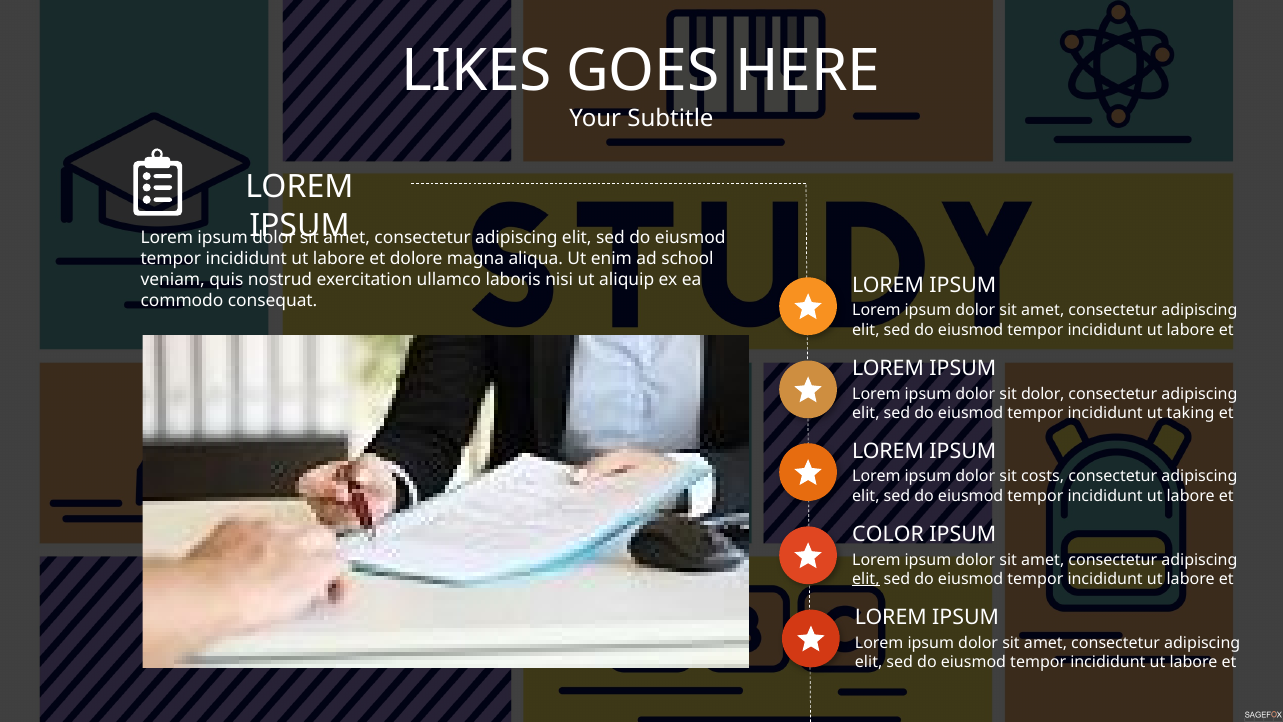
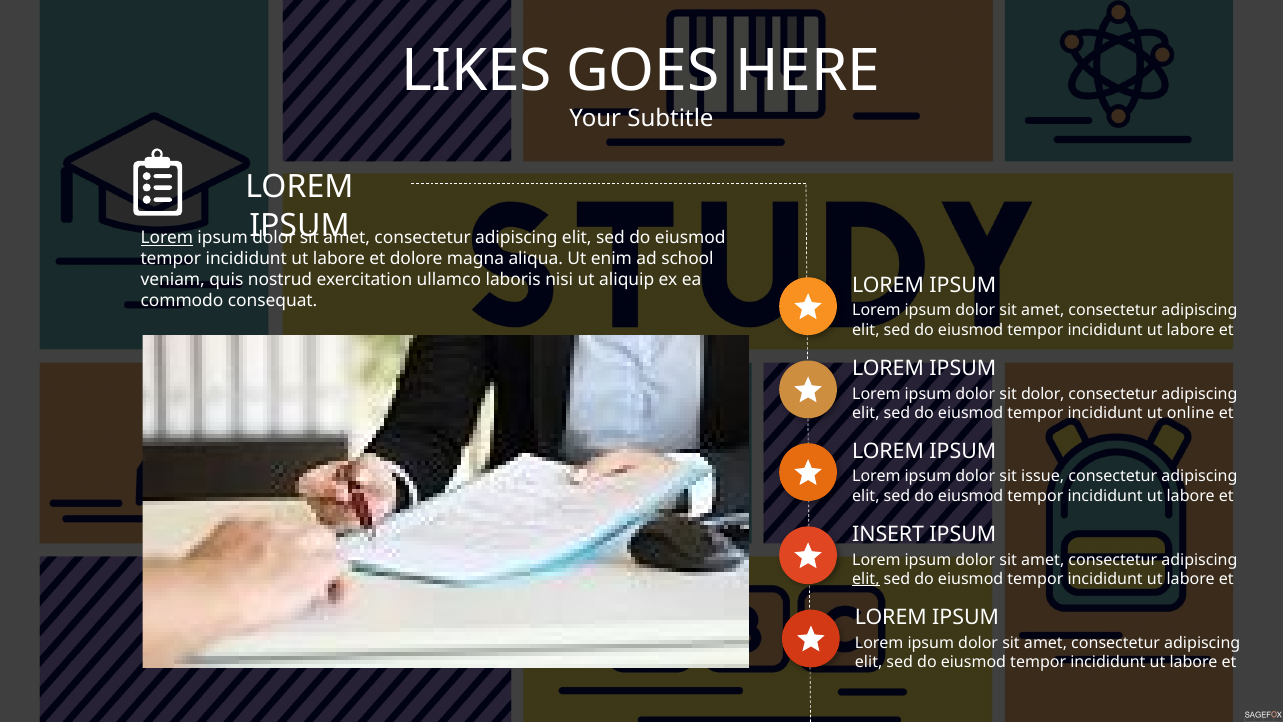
Lorem underline: none -> present (167, 238)
taking: taking -> online (1191, 413)
costs: costs -> issue (1043, 476)
COLOR: COLOR -> INSERT (888, 534)
